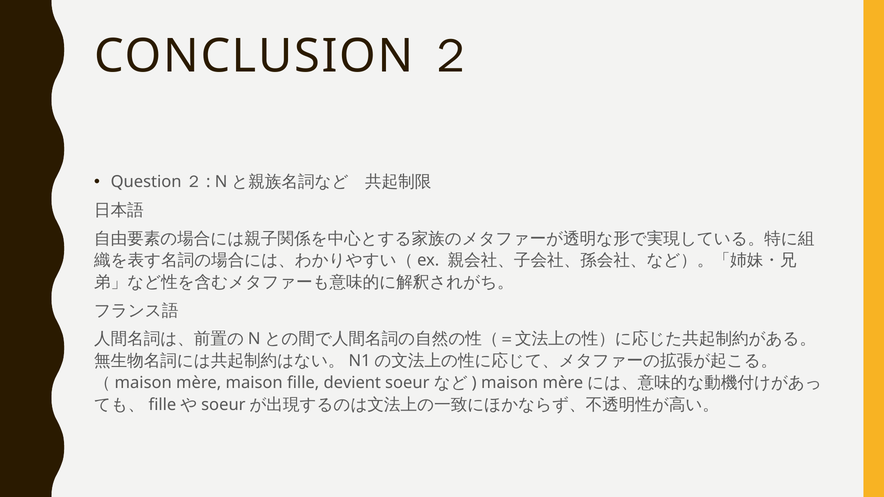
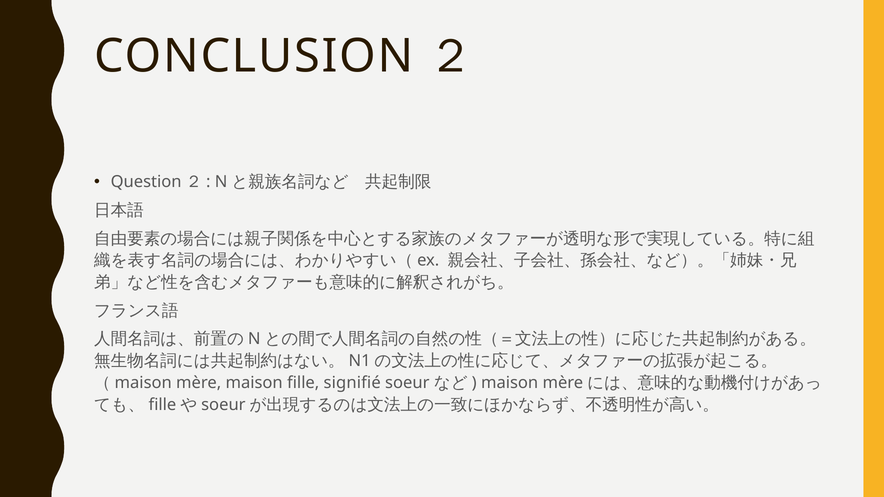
devient: devient -> signifié (352, 383)
